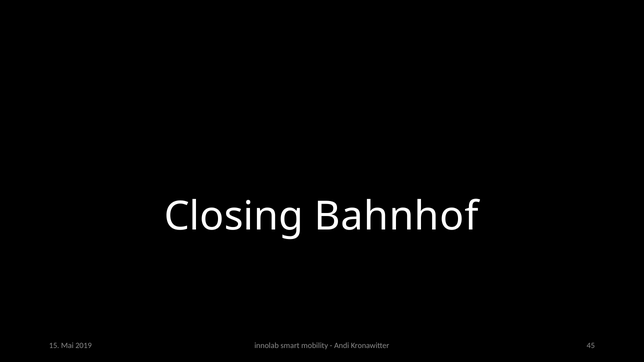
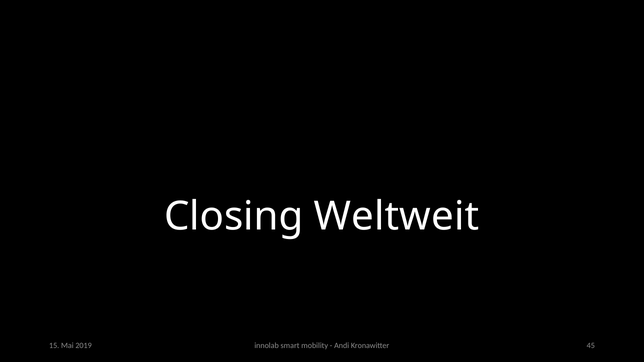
Bahnhof: Bahnhof -> Weltweit (397, 217)
